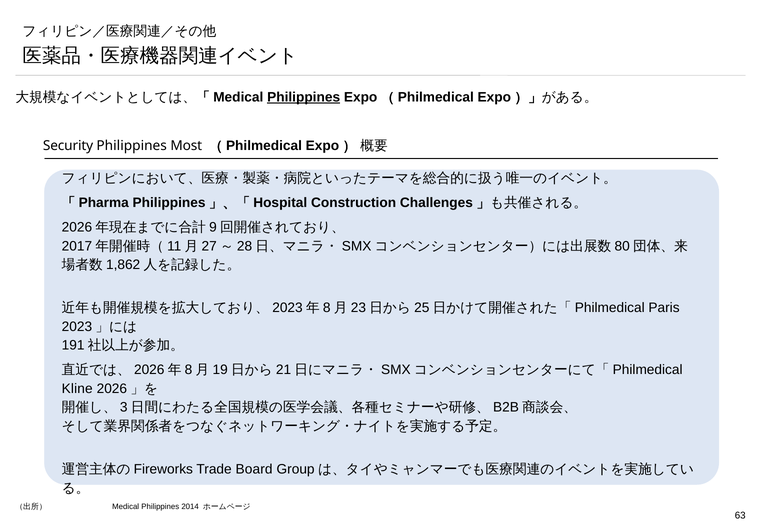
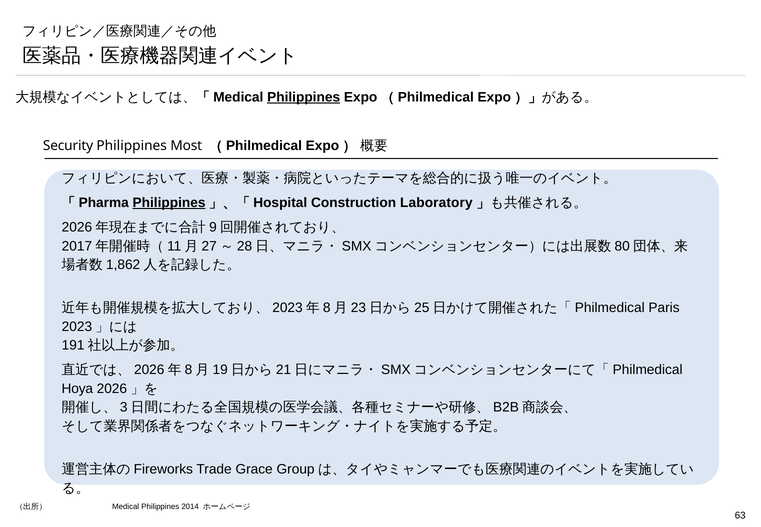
Philippines underline: none -> present (169, 203)
Challenges: Challenges -> Laboratory (436, 203)
Kline: Kline -> Hoya (77, 389)
Board: Board -> Grace (254, 469)
